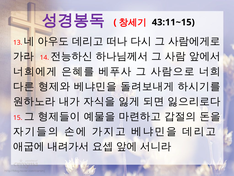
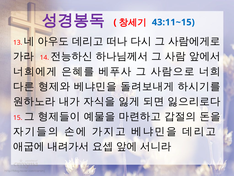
43:11~15 colour: black -> blue (173, 22)
